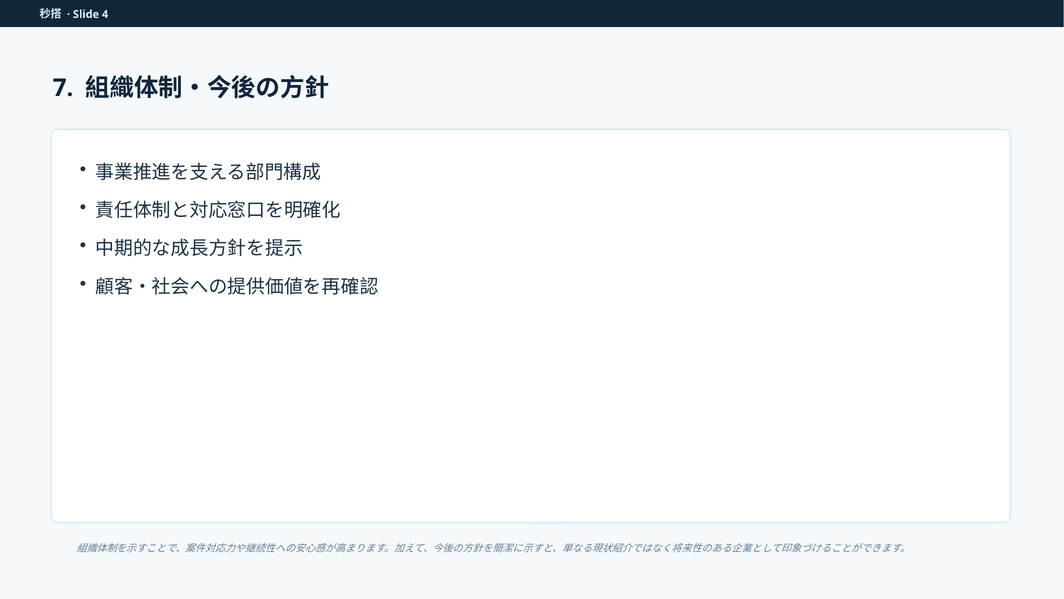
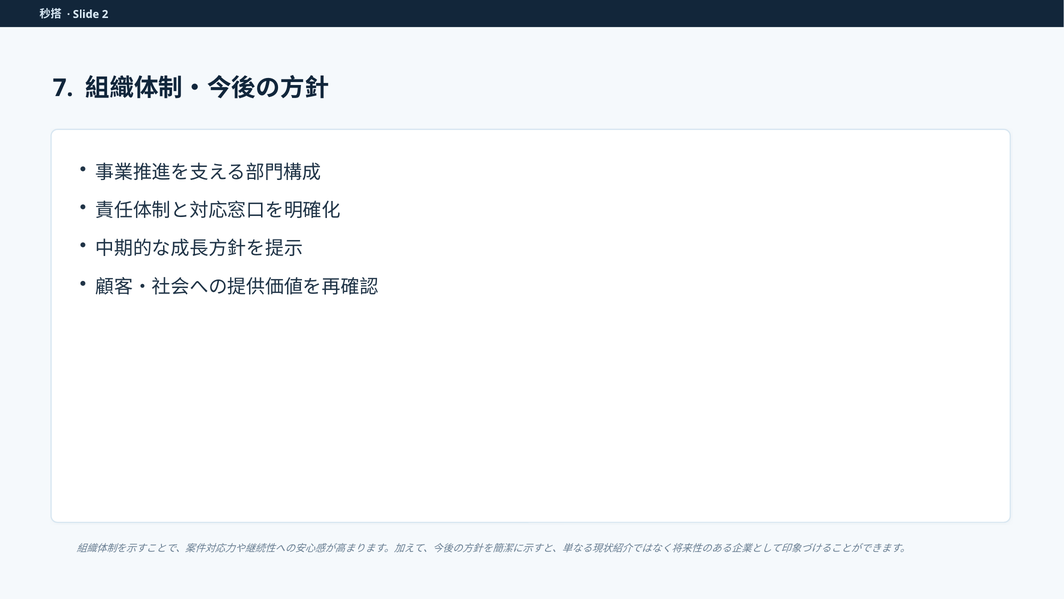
4: 4 -> 2 (105, 14)
